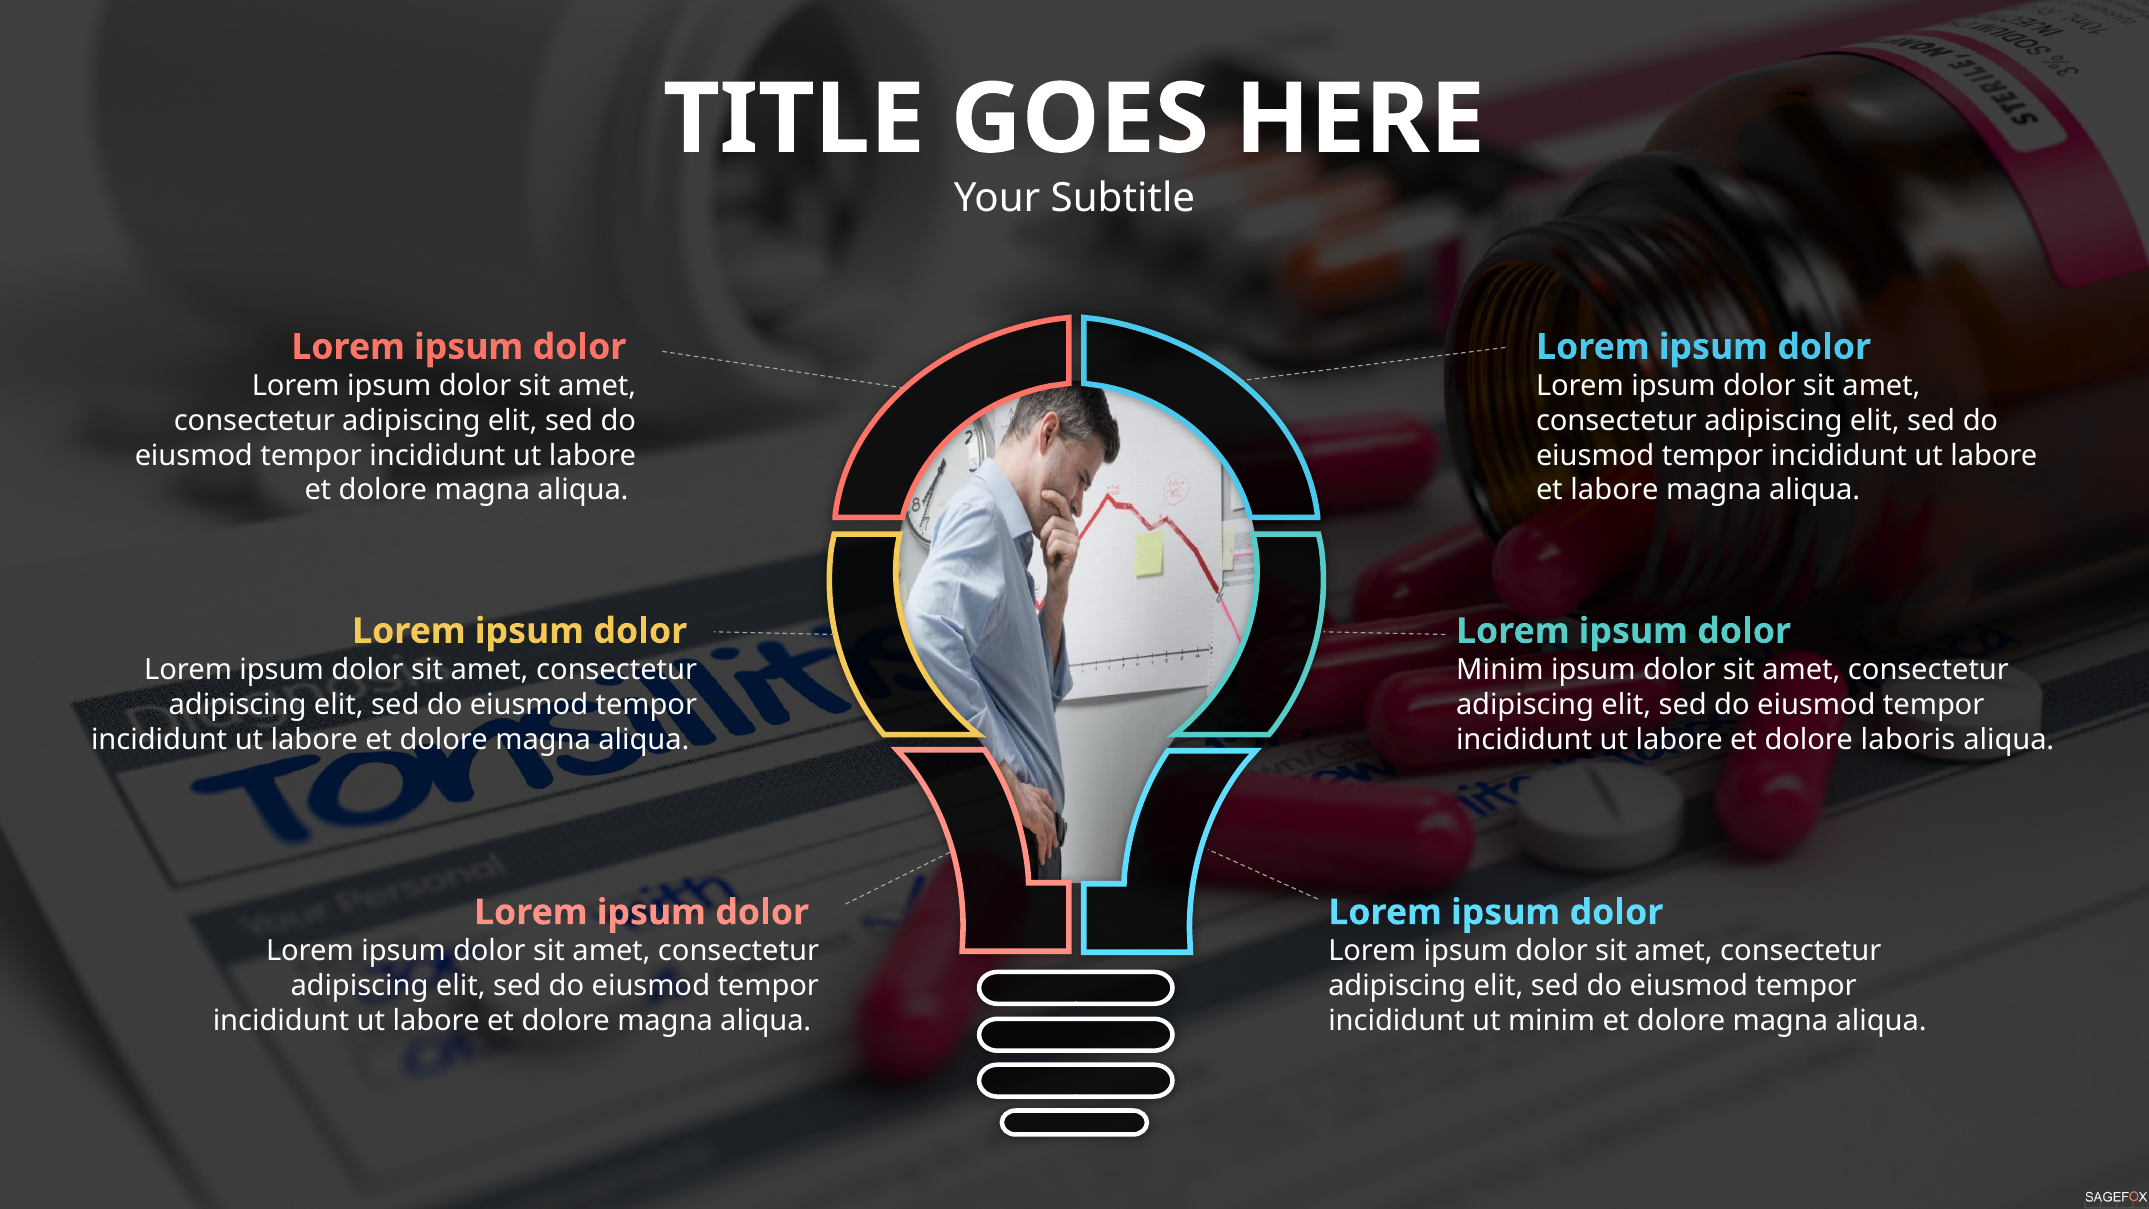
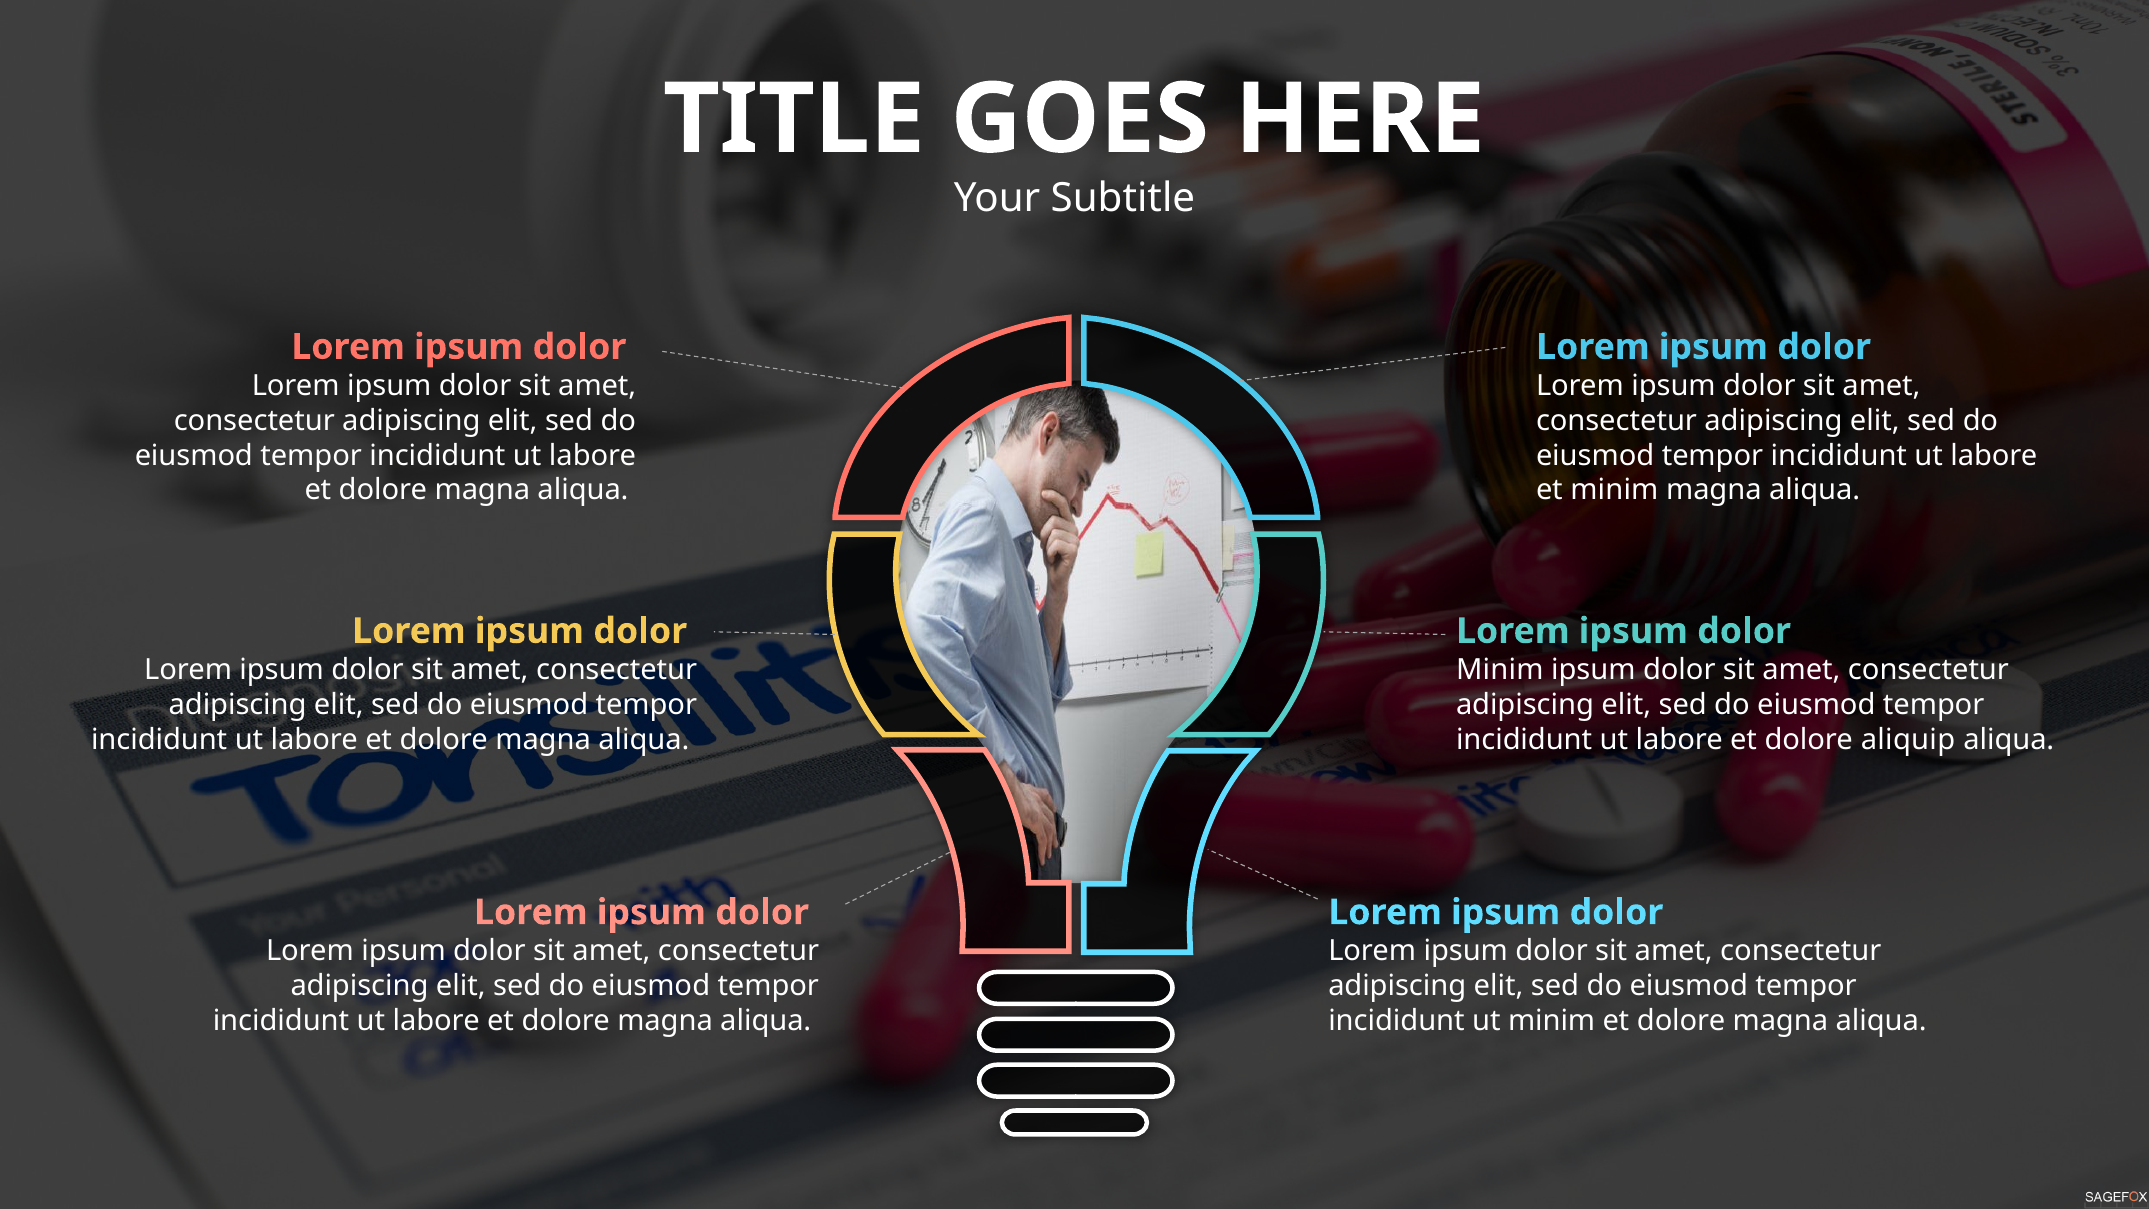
et labore: labore -> minim (1614, 490)
laboris: laboris -> aliquip (1908, 739)
